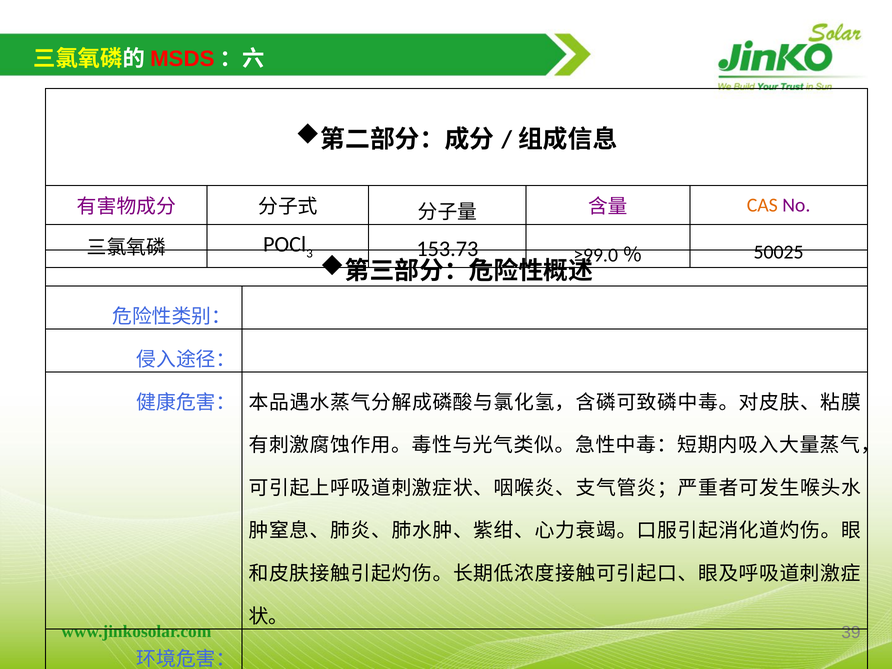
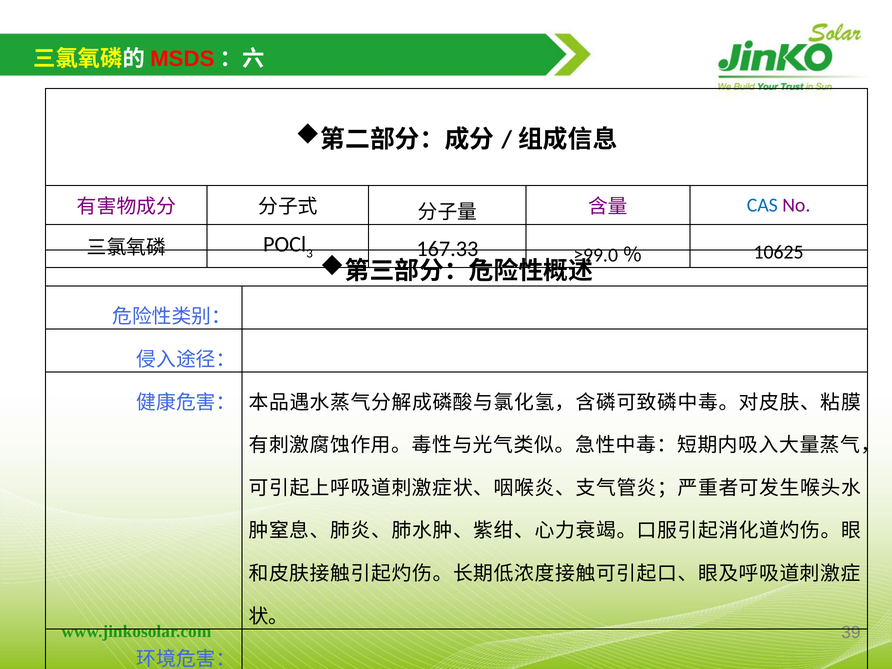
CAS colour: orange -> blue (762, 205)
153.73: 153.73 -> 167.33 (447, 249)
50025: 50025 -> 10625 (779, 252)
